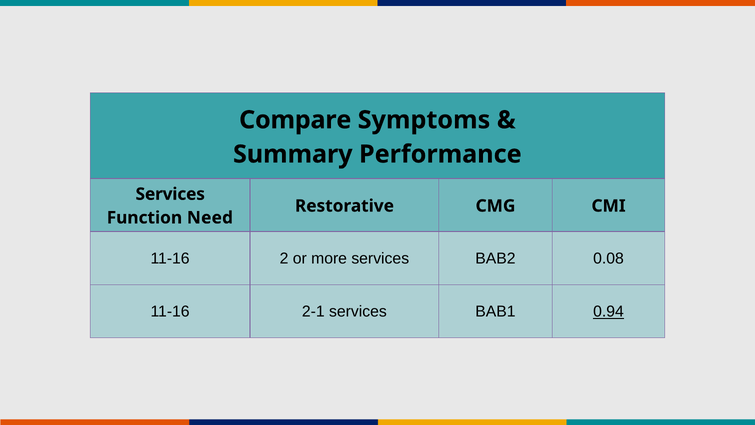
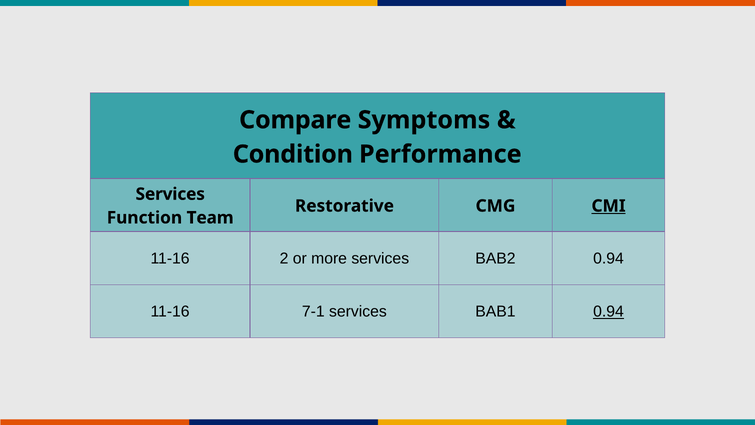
Summary: Summary -> Condition (293, 154)
CMI underline: none -> present (609, 206)
Need: Need -> Team (210, 218)
BAB2 0.08: 0.08 -> 0.94 (608, 258)
2-1: 2-1 -> 7-1 (313, 311)
